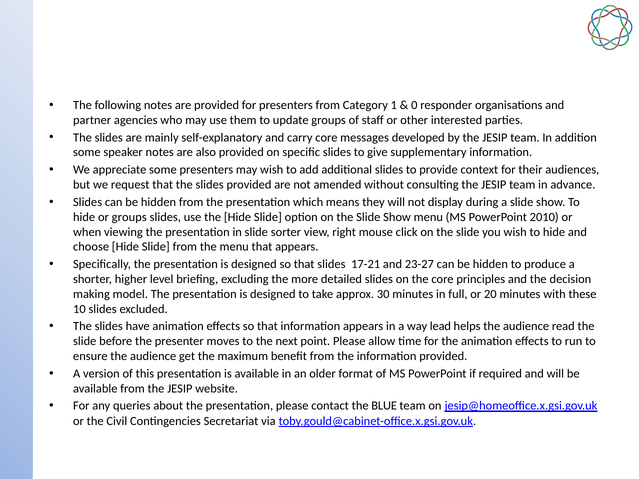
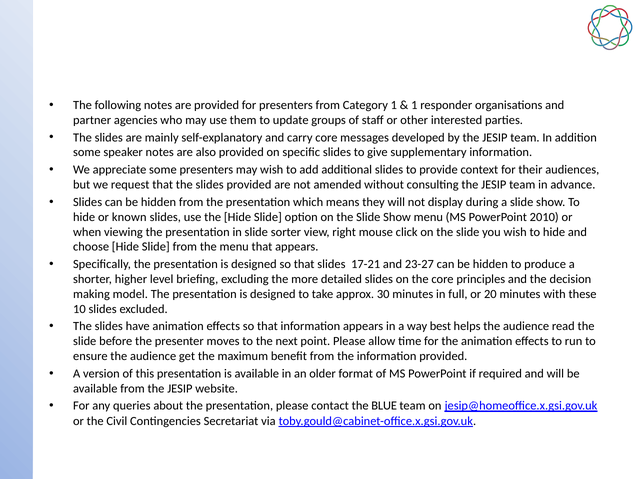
0: 0 -> 1 (414, 105)
or groups: groups -> known (129, 217)
lead: lead -> best (440, 327)
